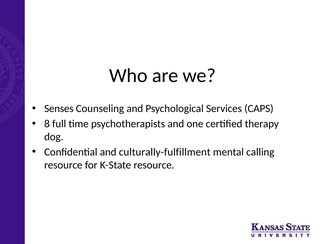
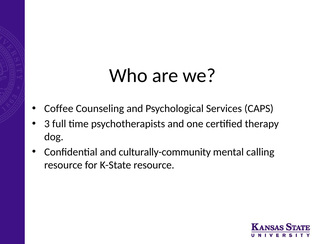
Senses: Senses -> Coffee (59, 109)
8: 8 -> 3 (47, 124)
culturally-fulfillment: culturally-fulfillment -> culturally-community (165, 152)
